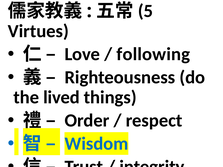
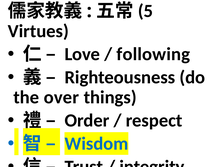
lived: lived -> over (61, 98)
